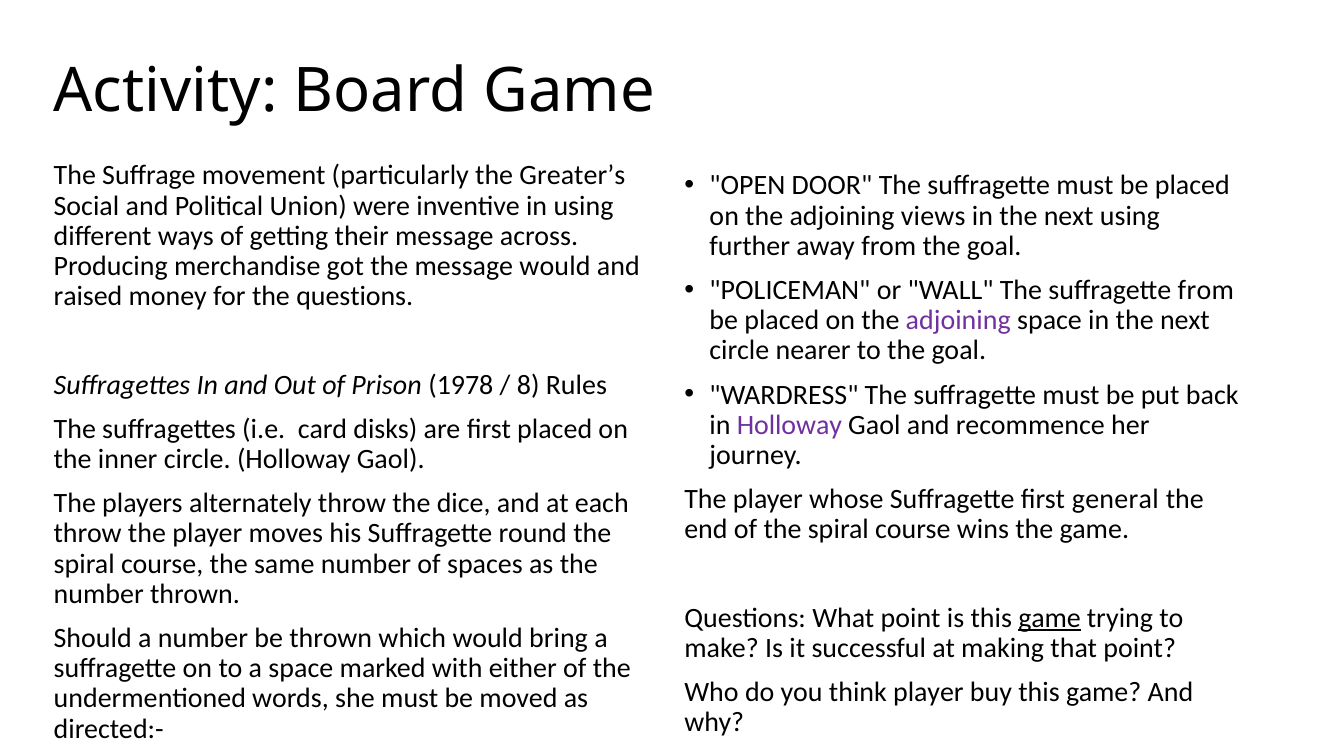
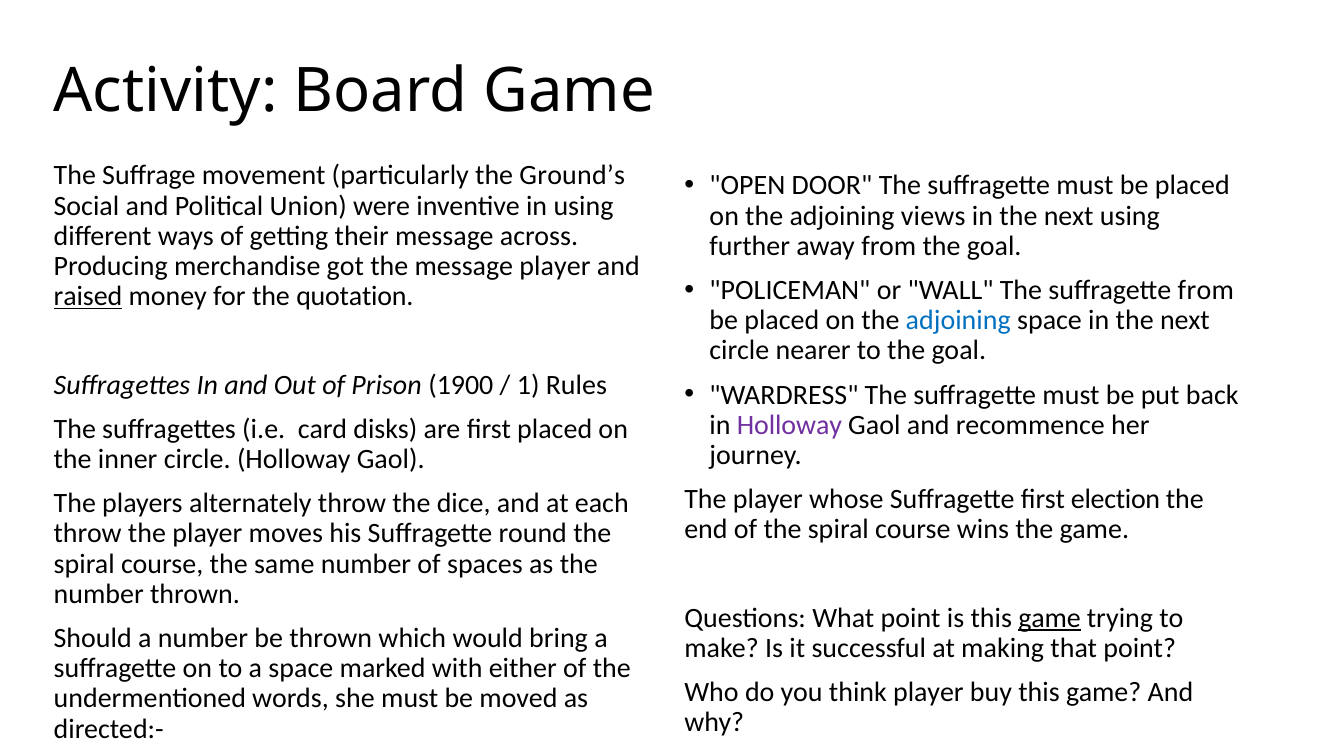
Greater’s: Greater’s -> Ground’s (572, 176)
message would: would -> player (555, 266)
raised underline: none -> present (88, 296)
the questions: questions -> quotation (355, 296)
adjoining colour: purple -> blue (958, 320)
1978: 1978 -> 1900 (461, 385)
8: 8 -> 1 (528, 385)
general: general -> election (1116, 499)
